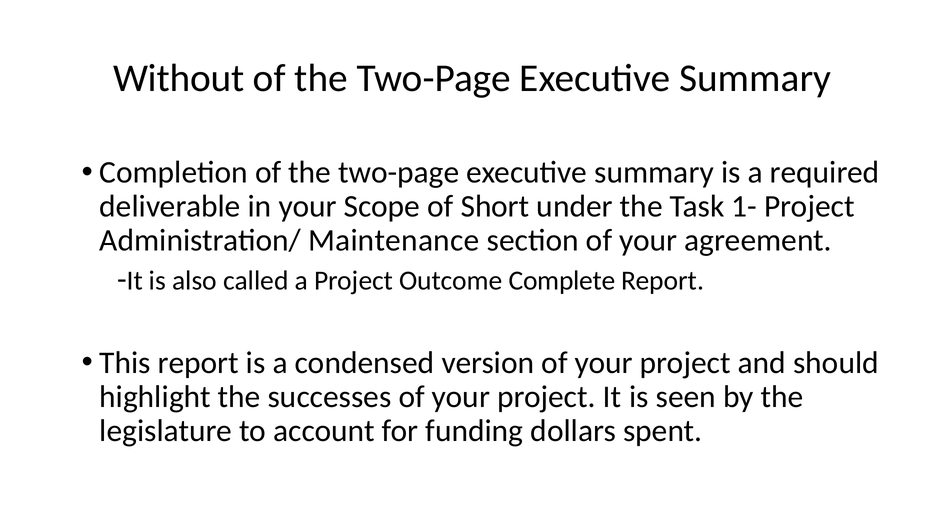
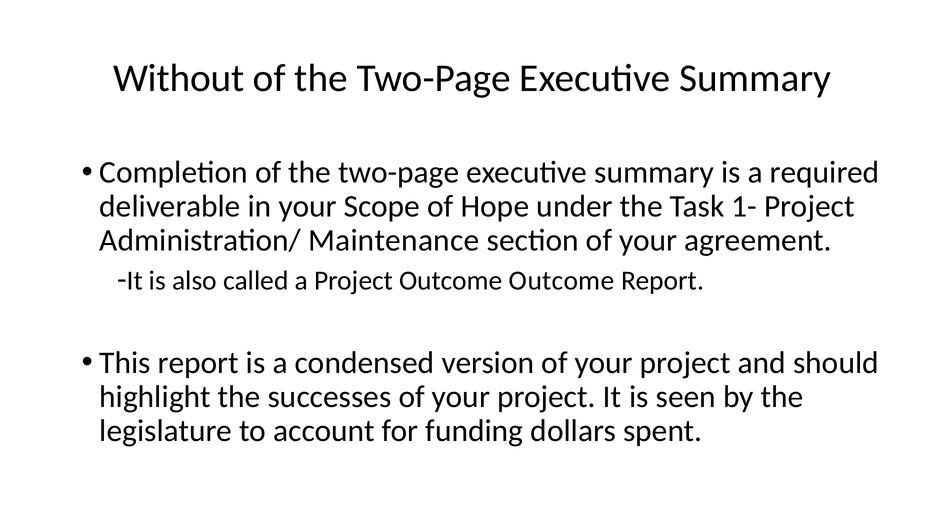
Short: Short -> Hope (495, 207)
Outcome Complete: Complete -> Outcome (562, 281)
